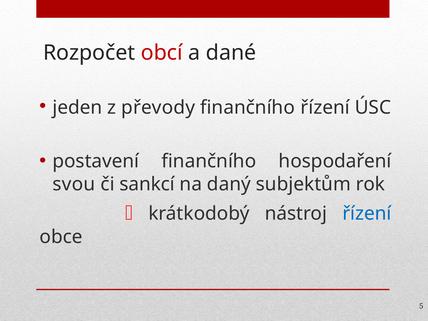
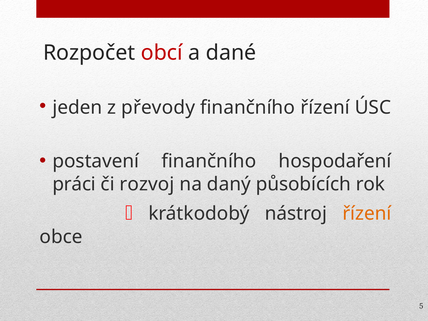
svou: svou -> práci (74, 184)
sankcí: sankcí -> rozvoj (147, 184)
subjektům: subjektům -> působících (303, 184)
řízení colour: blue -> orange (367, 214)
